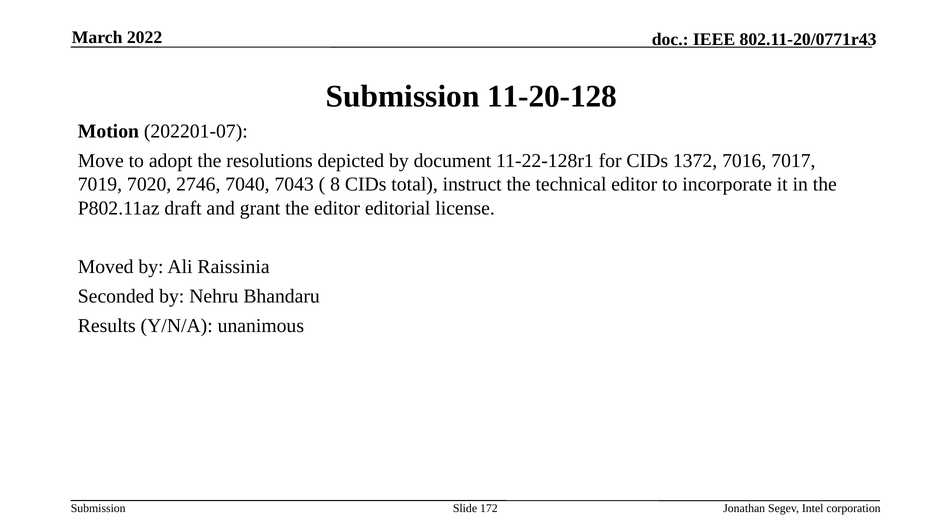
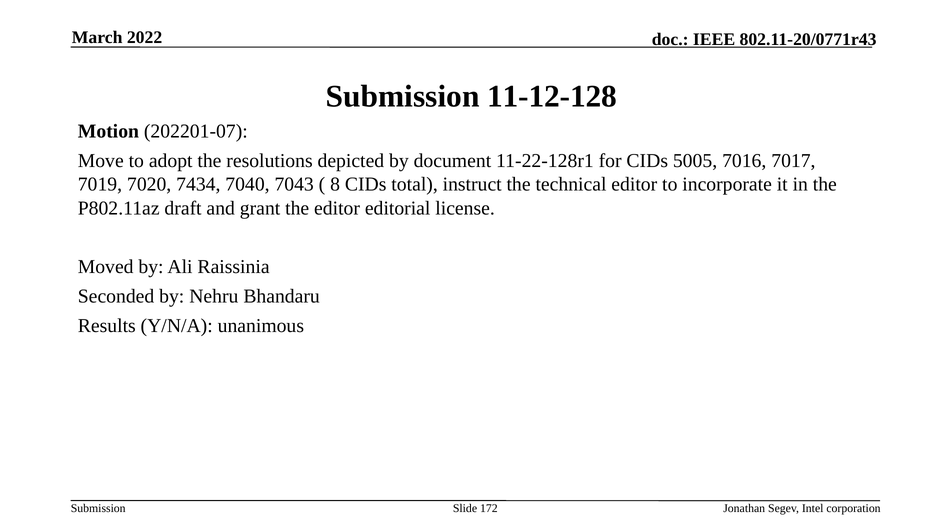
11-20-128: 11-20-128 -> 11-12-128 (552, 96)
1372: 1372 -> 5005 (695, 161)
2746: 2746 -> 7434 (198, 185)
